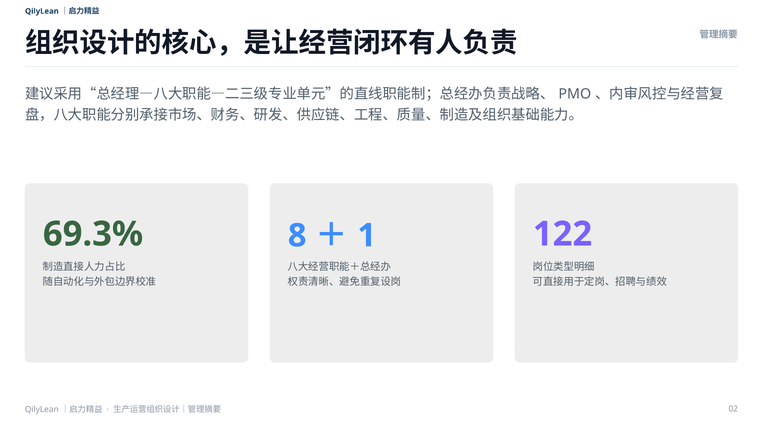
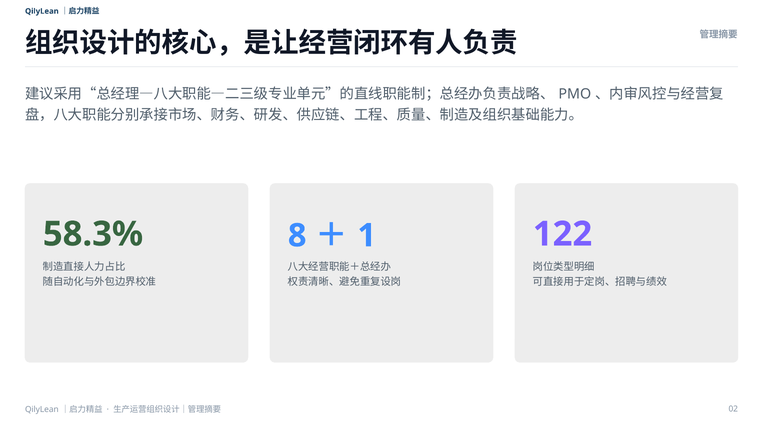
69.3%: 69.3% -> 58.3% (93, 234)
